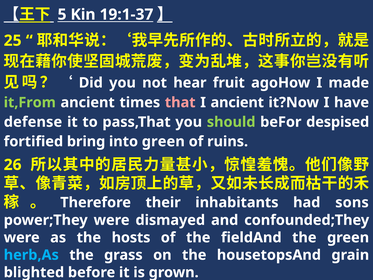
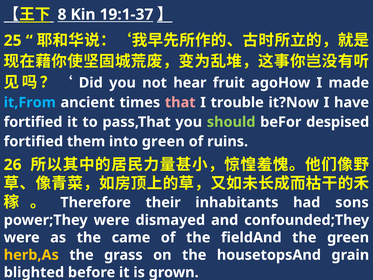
5: 5 -> 8 (62, 15)
it,From colour: light green -> light blue (30, 102)
I ancient: ancient -> trouble (237, 102)
defense: defense -> fortified (33, 122)
bring: bring -> them (86, 141)
hosts: hosts -> came (131, 237)
herb,As colour: light blue -> yellow (31, 255)
